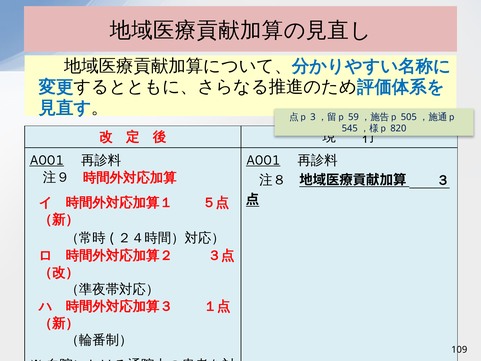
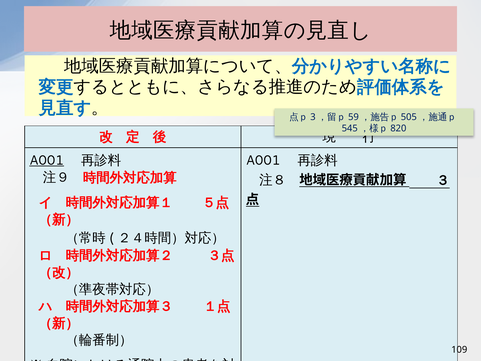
A001 underline: present -> none (263, 160)
